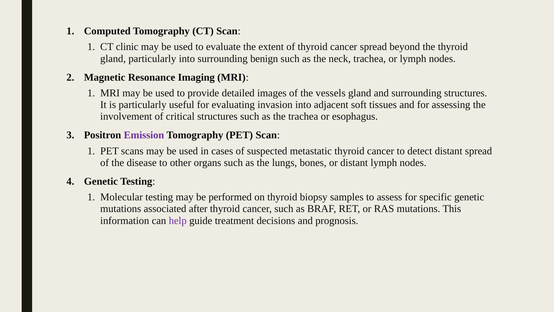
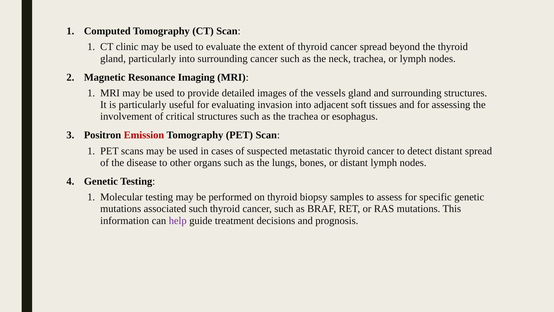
surrounding benign: benign -> cancer (264, 59)
Emission colour: purple -> red (144, 135)
associated after: after -> such (198, 209)
